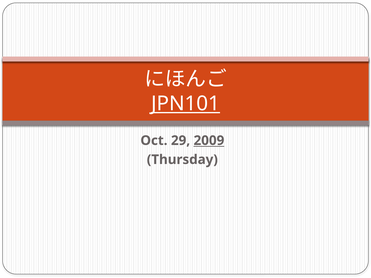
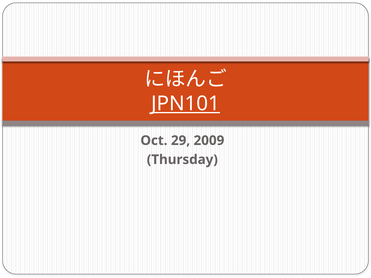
2009 underline: present -> none (209, 141)
